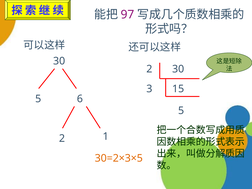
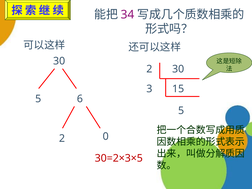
97: 97 -> 34 (128, 15)
1: 1 -> 0 (106, 136)
30=2×3×5 colour: orange -> red (119, 158)
